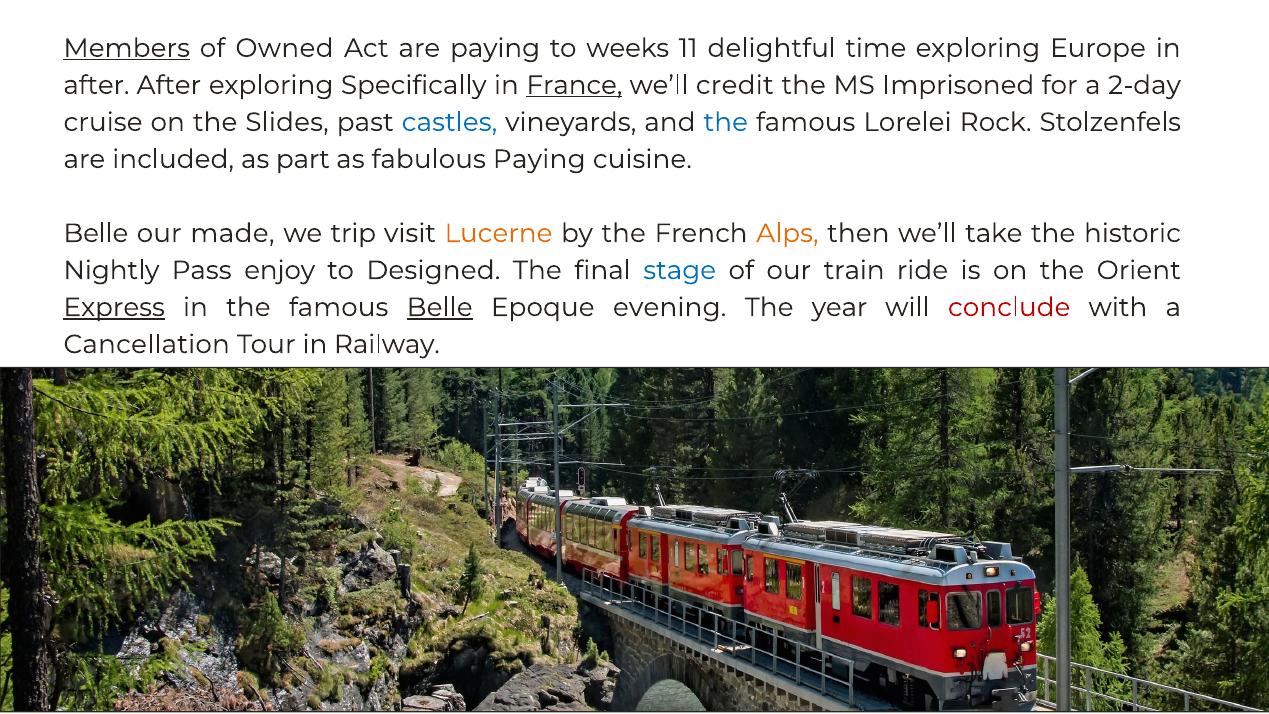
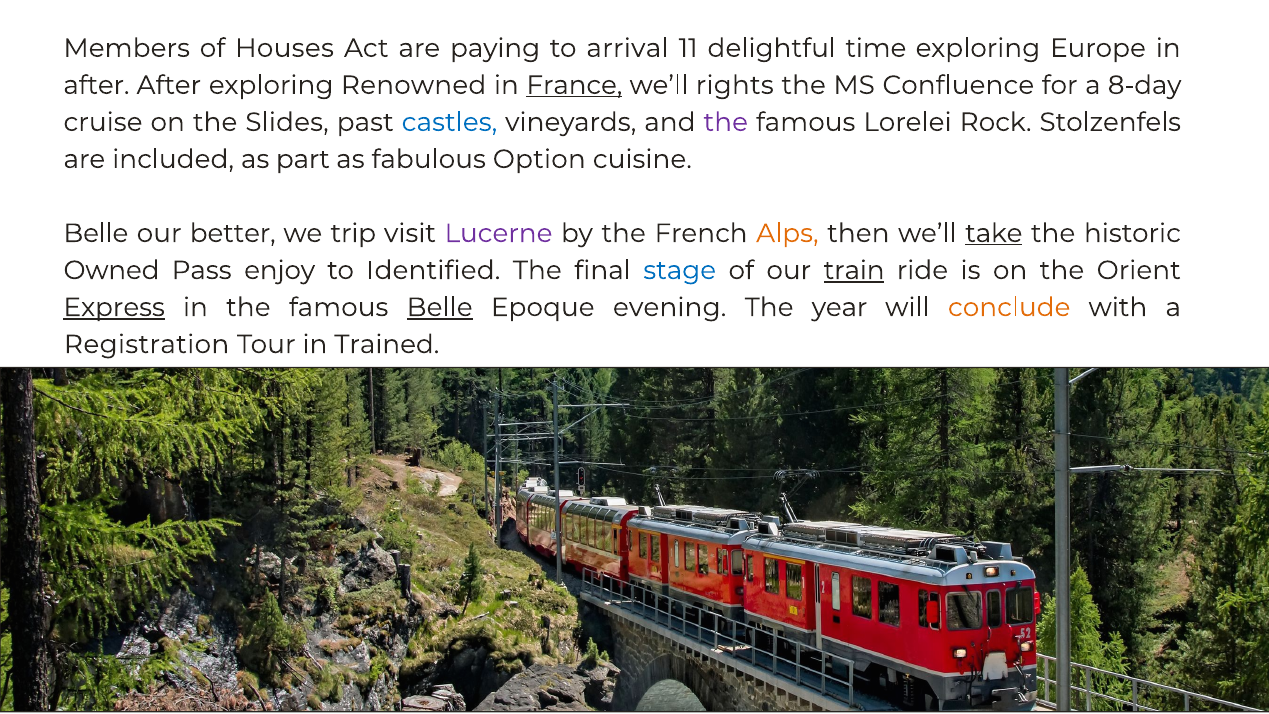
Members underline: present -> none (127, 48)
Owned: Owned -> Houses (284, 48)
weeks: weeks -> arrival (627, 48)
Specifically: Specifically -> Renowned (414, 85)
credit: credit -> rights (735, 85)
Imprisoned: Imprisoned -> Confluence (958, 85)
2-day: 2-day -> 8-day (1145, 85)
the colour: blue -> purple (726, 122)
fabulous Paying: Paying -> Option (539, 159)
made: made -> better (233, 233)
Lucerne colour: orange -> purple (499, 233)
take underline: none -> present (994, 233)
Nightly: Nightly -> Owned (111, 270)
Designed: Designed -> Identified (433, 270)
train underline: none -> present (854, 270)
conclude colour: red -> orange (1009, 307)
Cancellation: Cancellation -> Registration (147, 344)
Railway: Railway -> Trained (387, 344)
